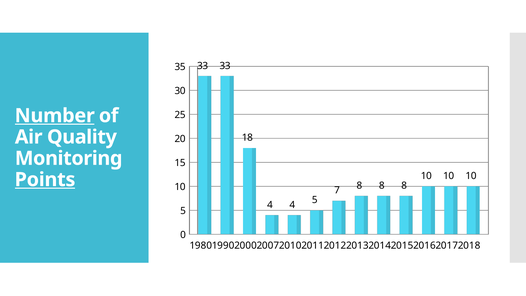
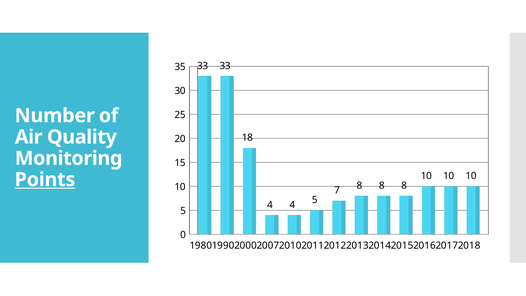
Number underline: present -> none (55, 116)
